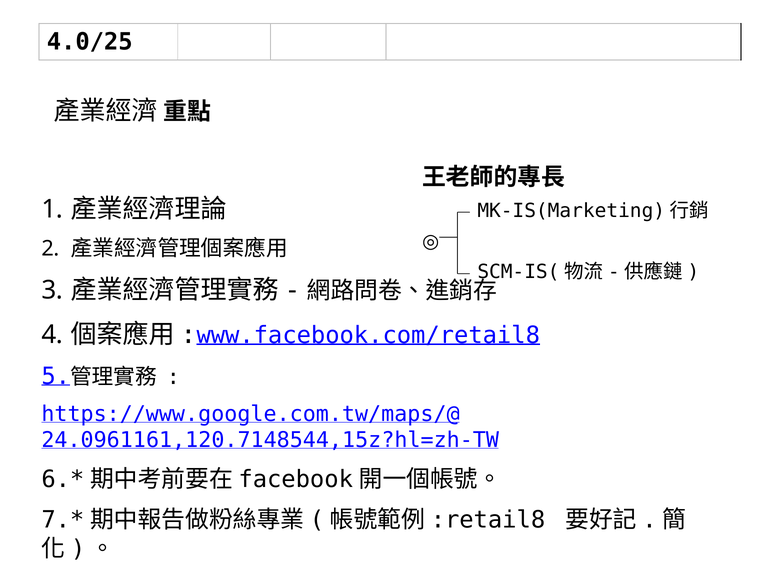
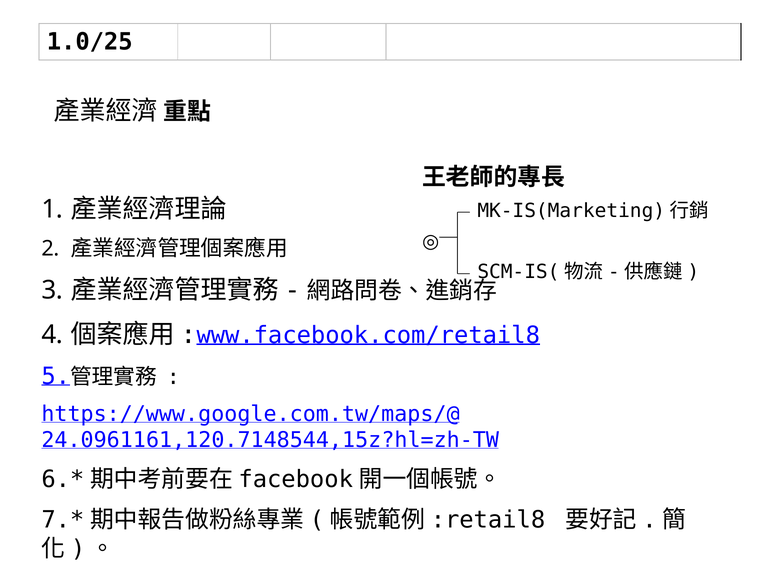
4.0/25: 4.0/25 -> 1.0/25 (90, 42)
